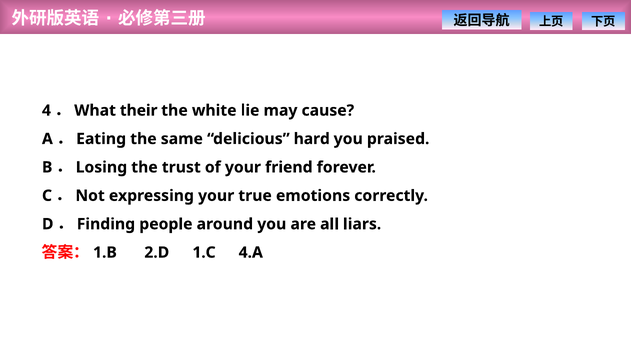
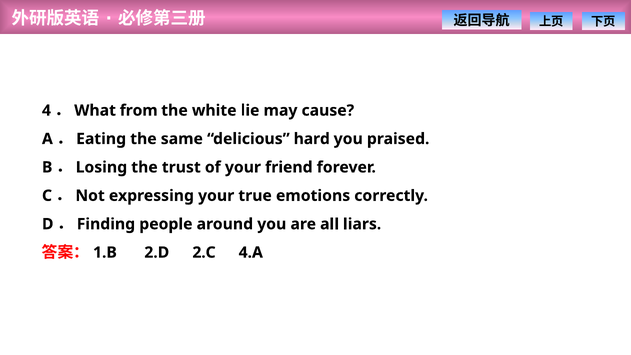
their: their -> from (139, 110)
1.C: 1.C -> 2.C (204, 252)
